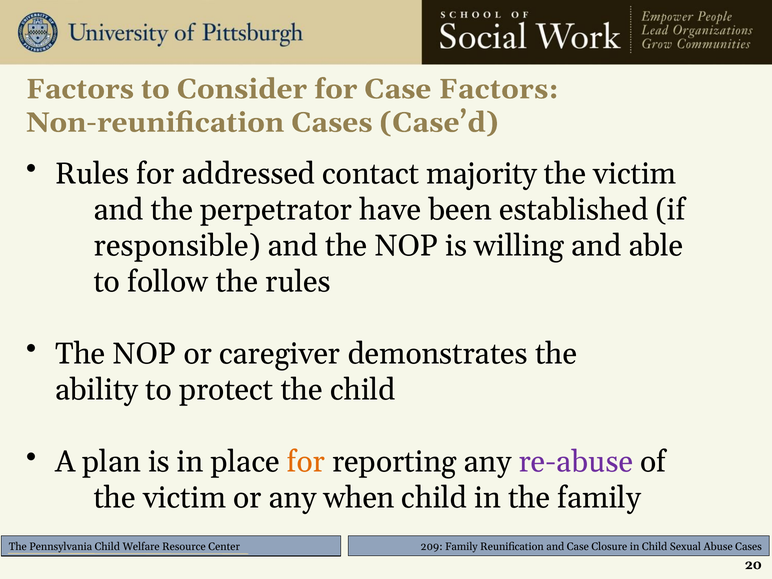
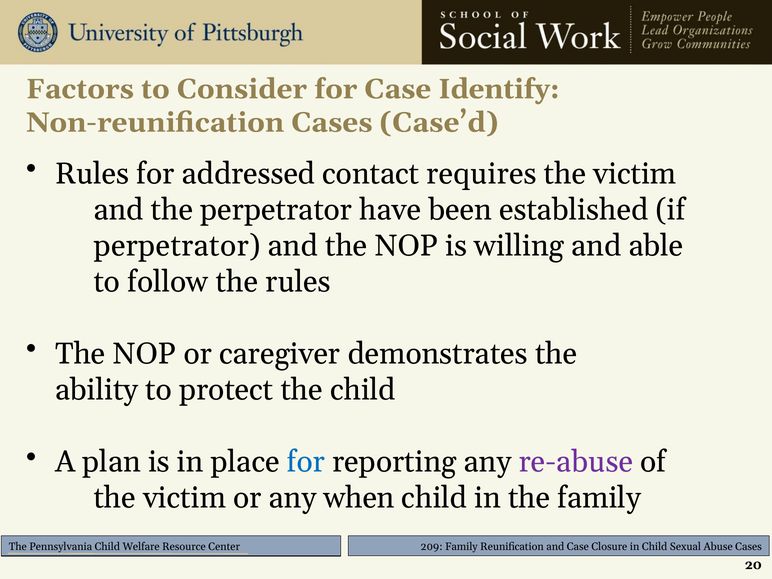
Case Factors: Factors -> Identify (499, 89)
majority: majority -> requires (482, 174)
responsible: responsible -> perpetrator (177, 246)
for colour: orange -> blue (306, 462)
